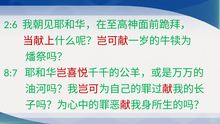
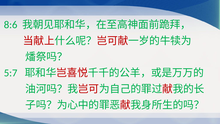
2:6: 2:6 -> 8:6 (11, 25)
8:7: 8:7 -> 5:7 (11, 73)
